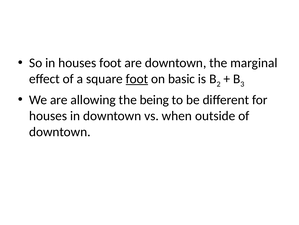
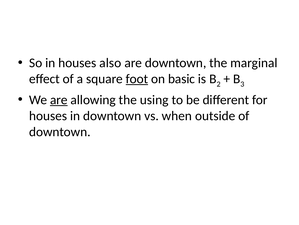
houses foot: foot -> also (110, 63)
are underline: none -> present (59, 99)
being: being -> using (154, 99)
